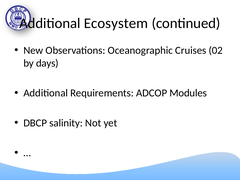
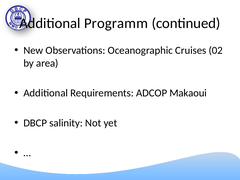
Ecosystem: Ecosystem -> Programm (116, 23)
days: days -> area (47, 63)
Modules: Modules -> Makaoui (188, 93)
